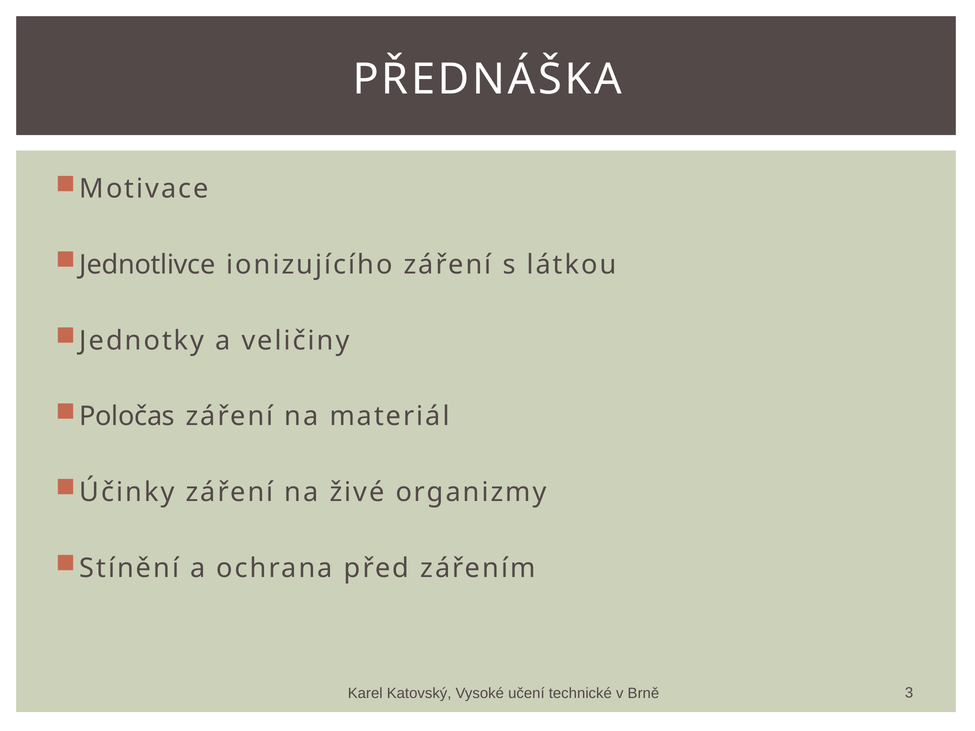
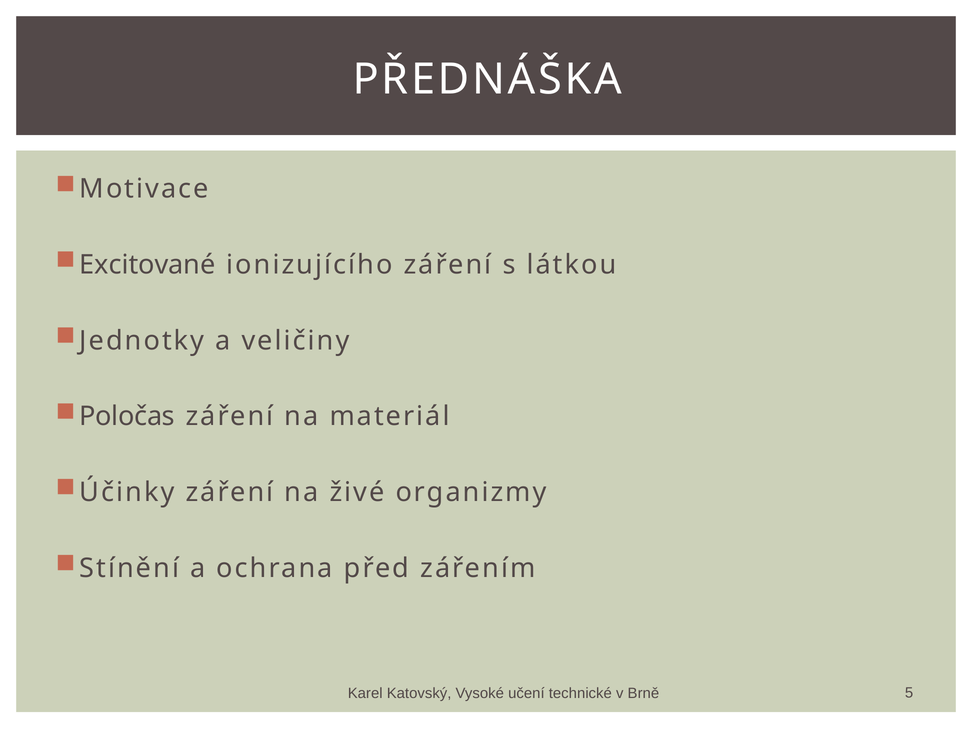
Jednotlivce: Jednotlivce -> Excitované (147, 265)
3: 3 -> 5 (909, 693)
